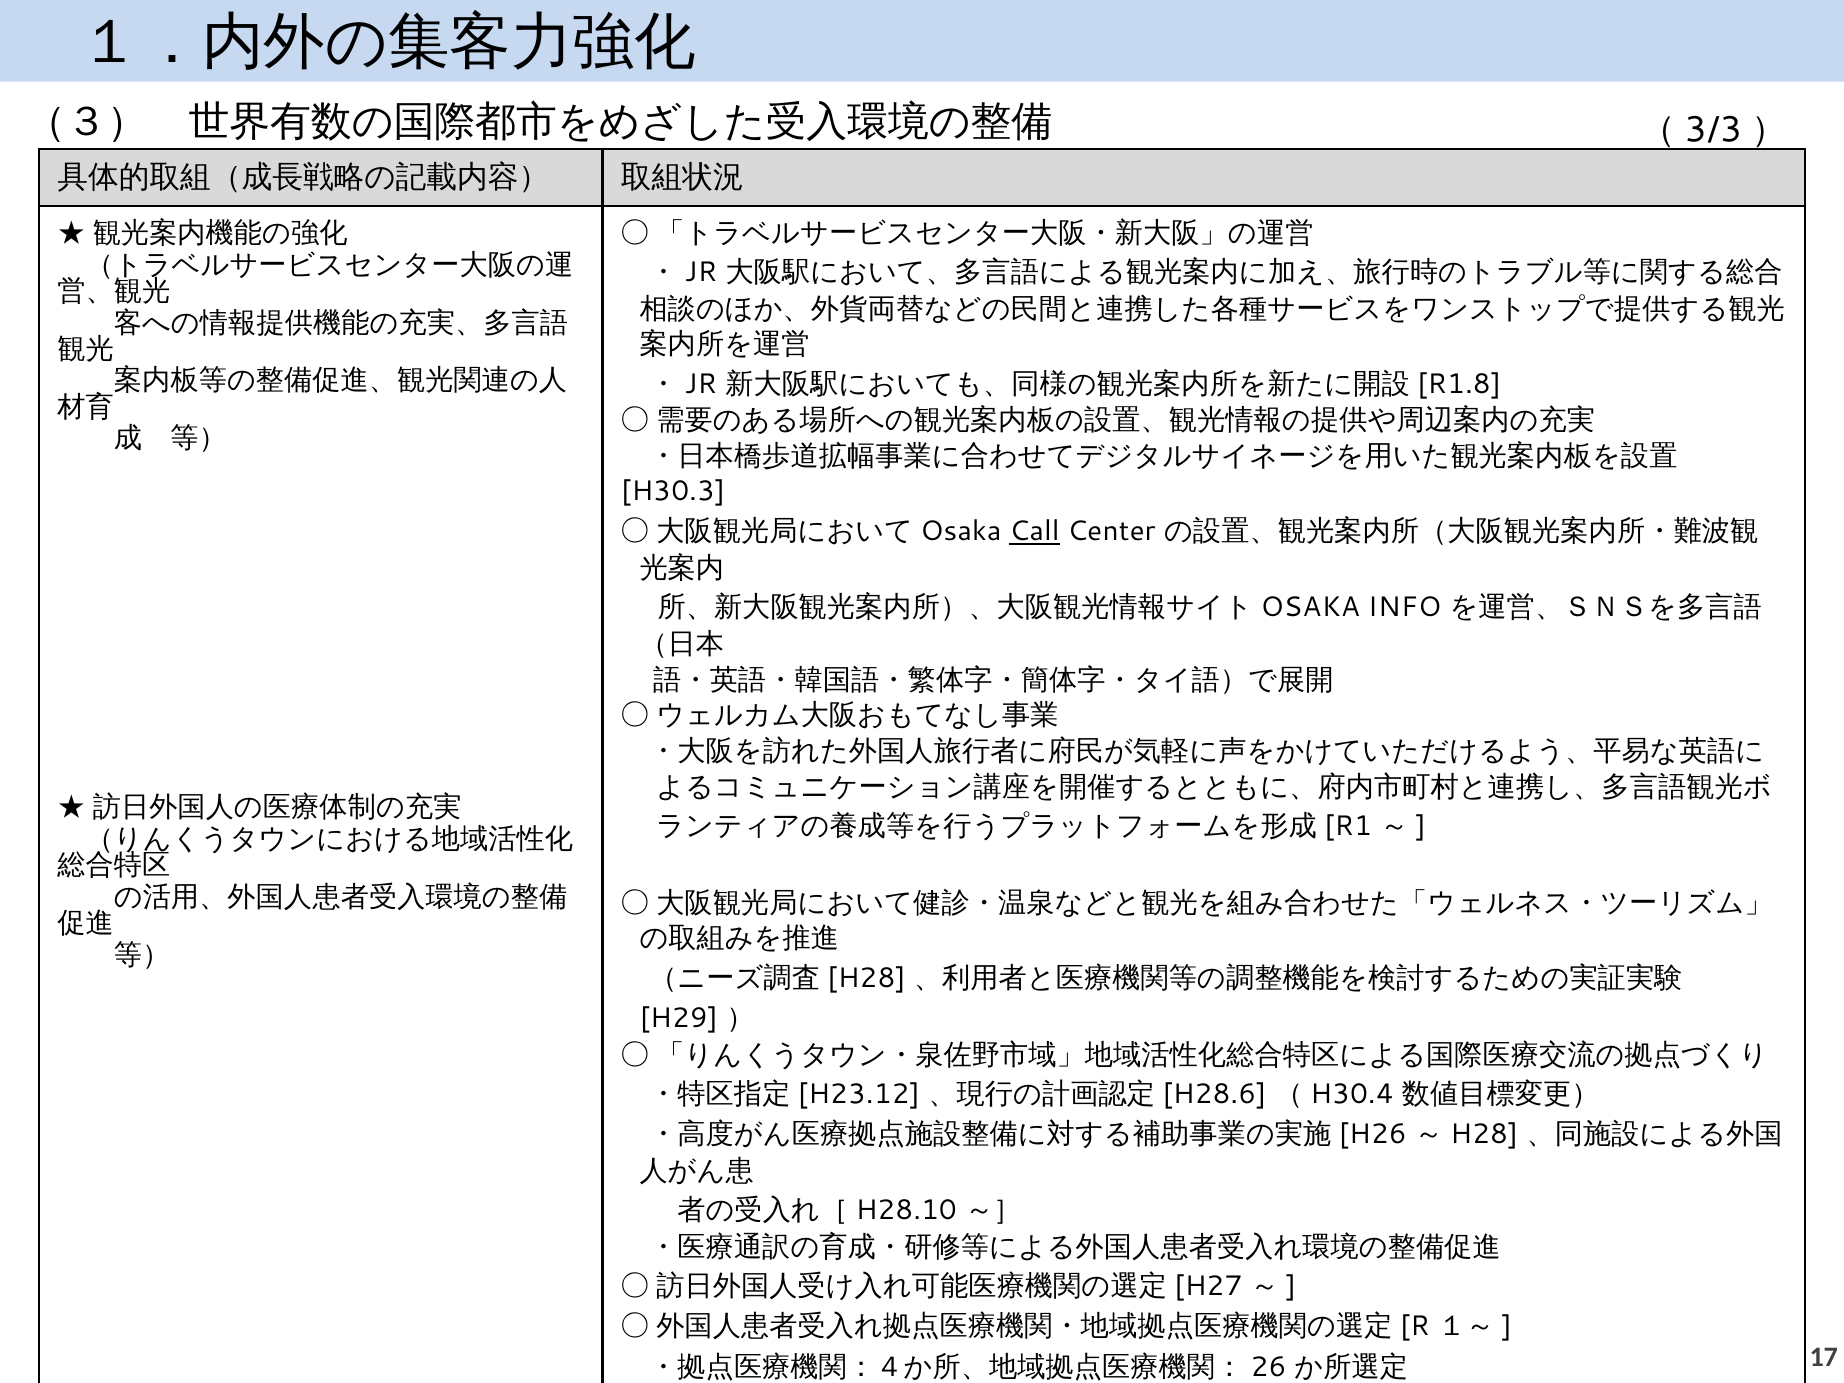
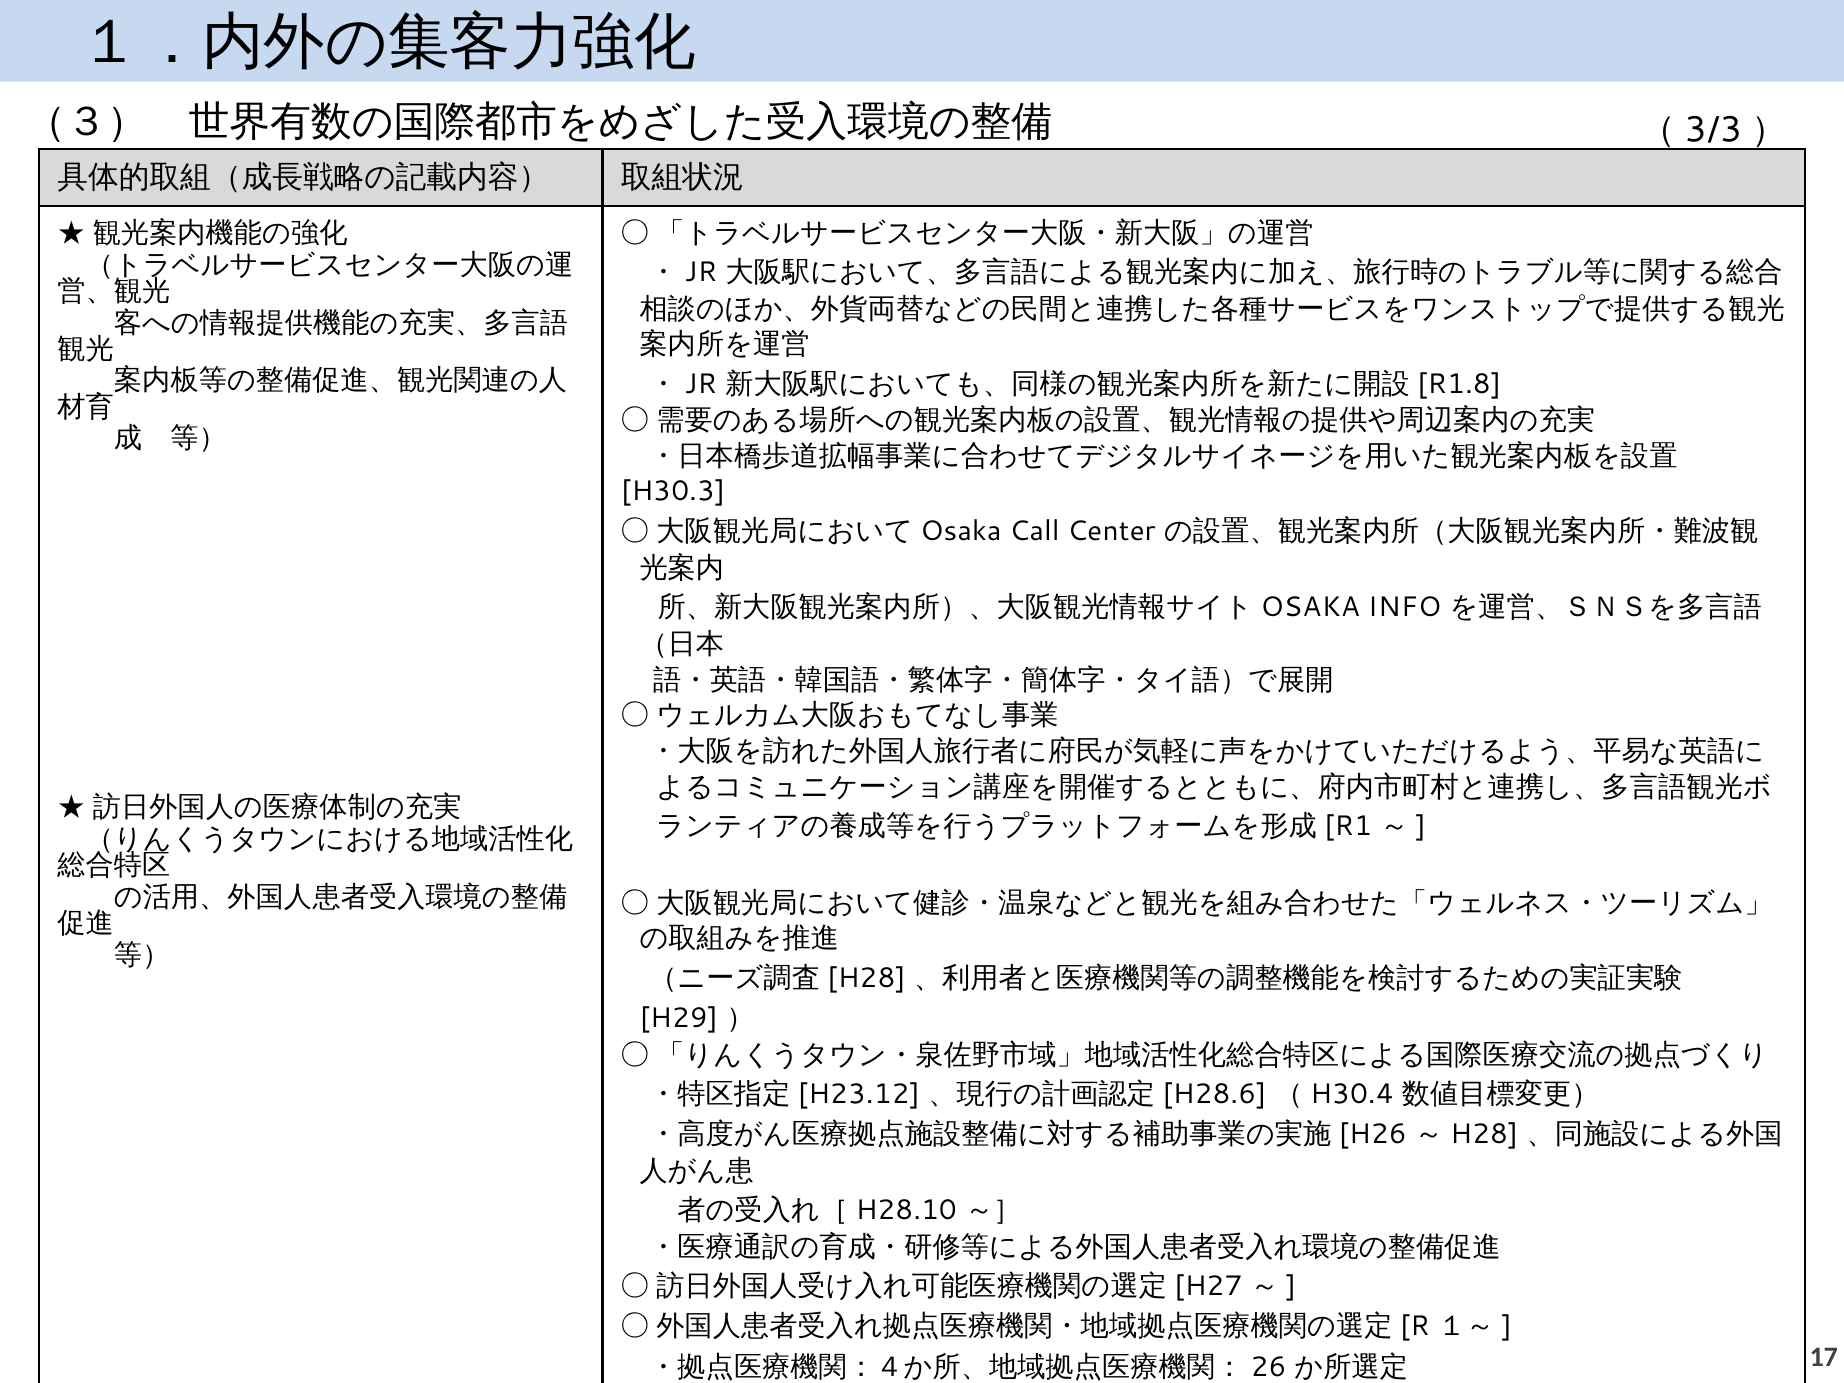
Call underline: present -> none (1034, 532)
